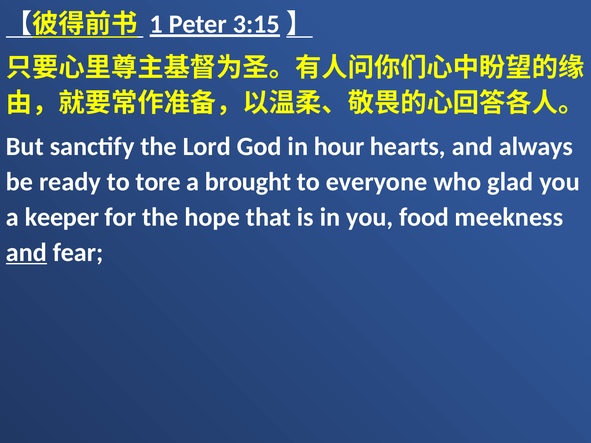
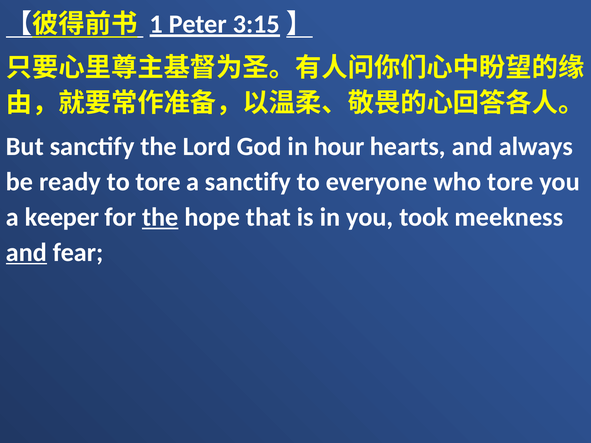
a brought: brought -> sanctify (248, 182)
who glad: glad -> tore (510, 182)
the underline: none -> present (160, 217)
food: food -> took (424, 217)
